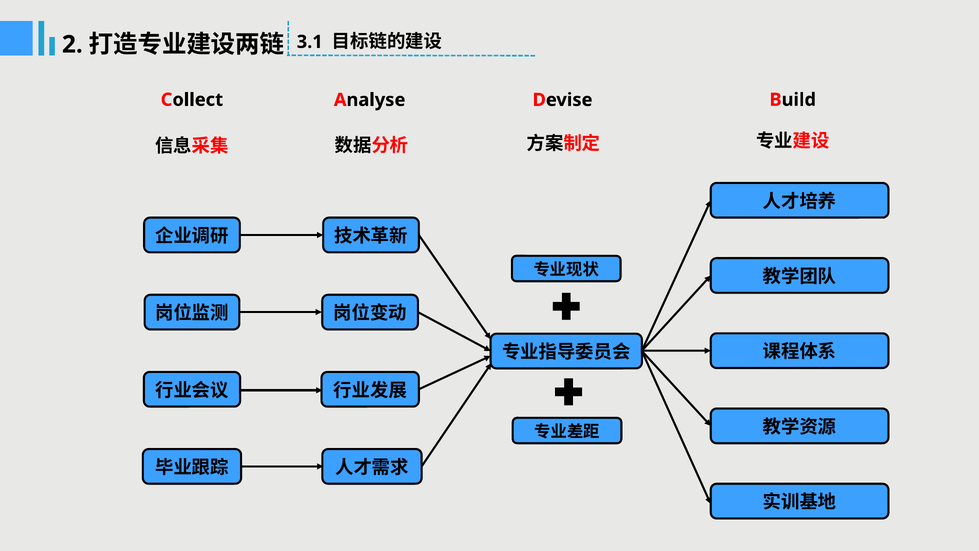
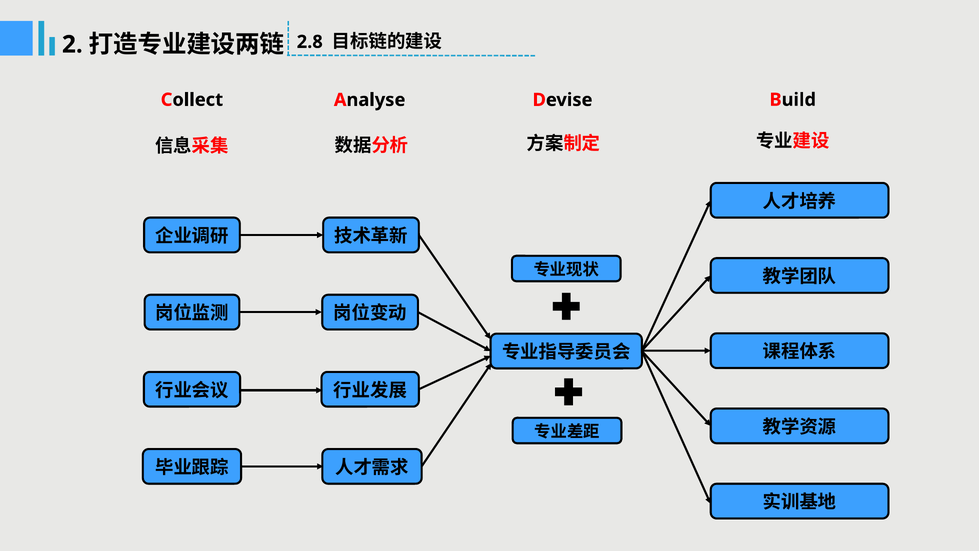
3.1: 3.1 -> 2.8 (310, 42)
